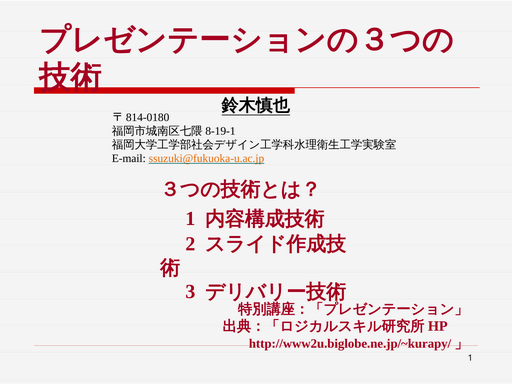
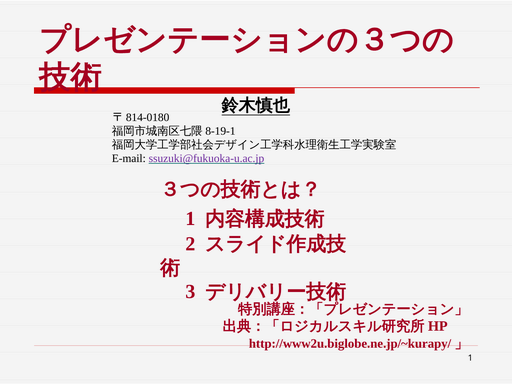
ssuzuki@fukuoka-u.ac.jp colour: orange -> purple (206, 158)
